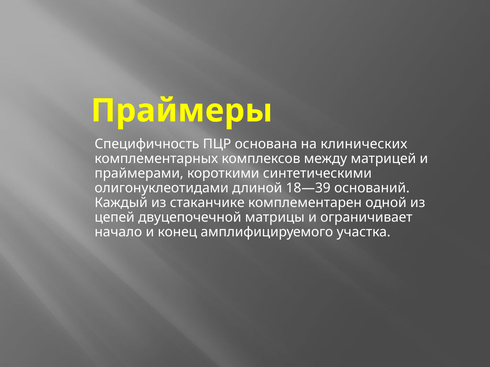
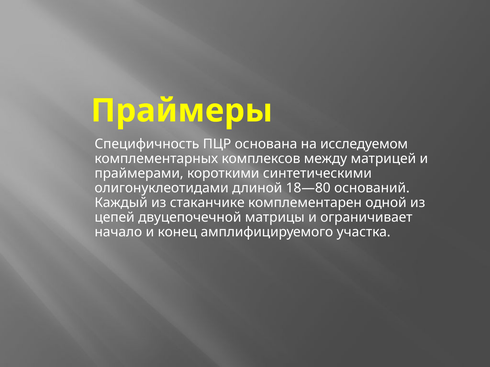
клинических: клинических -> исследуемом (364, 144)
18—39: 18—39 -> 18—80 (308, 188)
